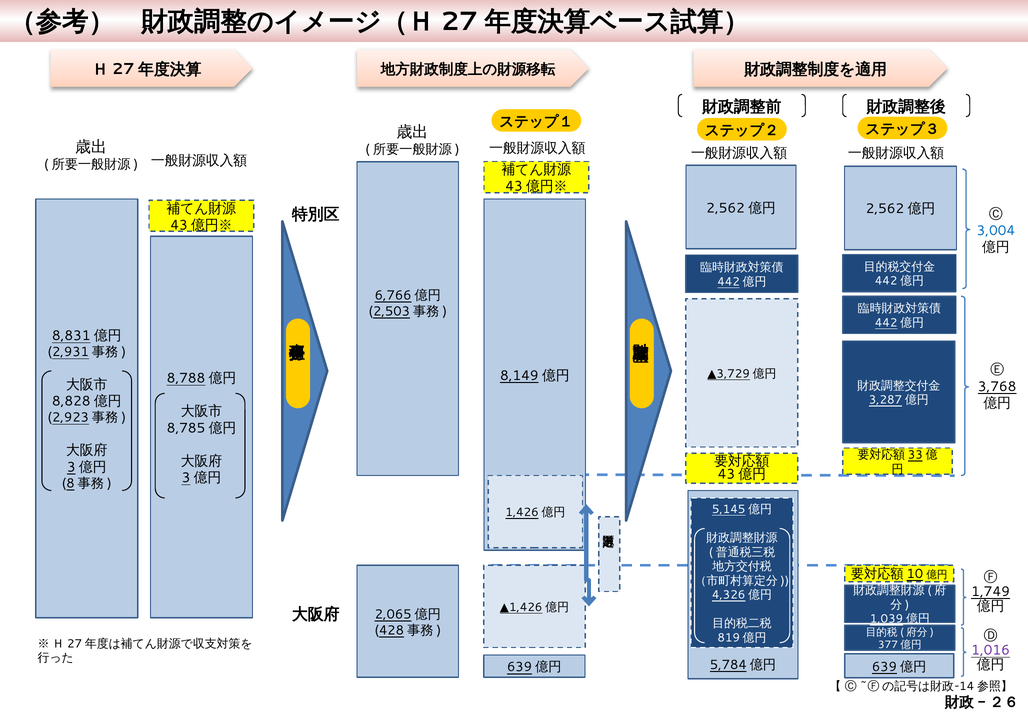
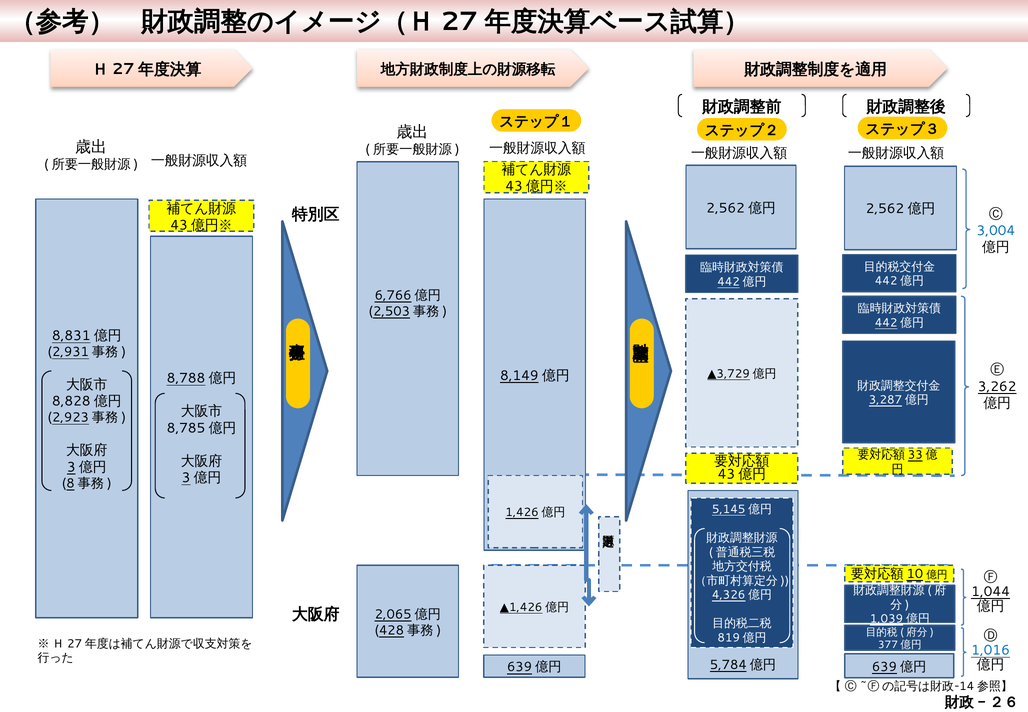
3,768: 3,768 -> 3,262 (997, 386)
1,749: 1,749 -> 1,044 (991, 591)
1,016 colour: purple -> blue (991, 650)
